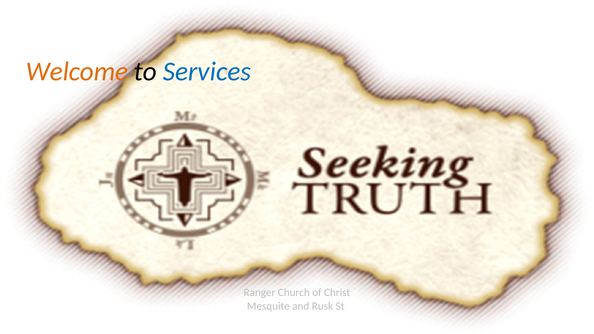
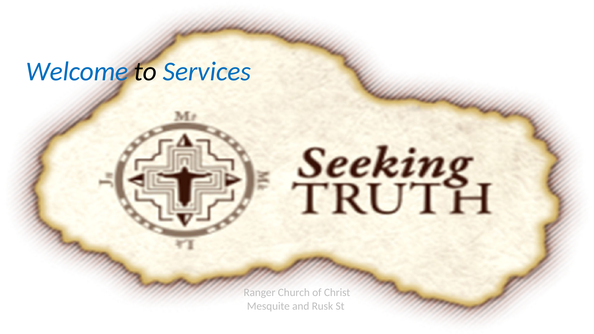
Welcome colour: orange -> blue (77, 71)
